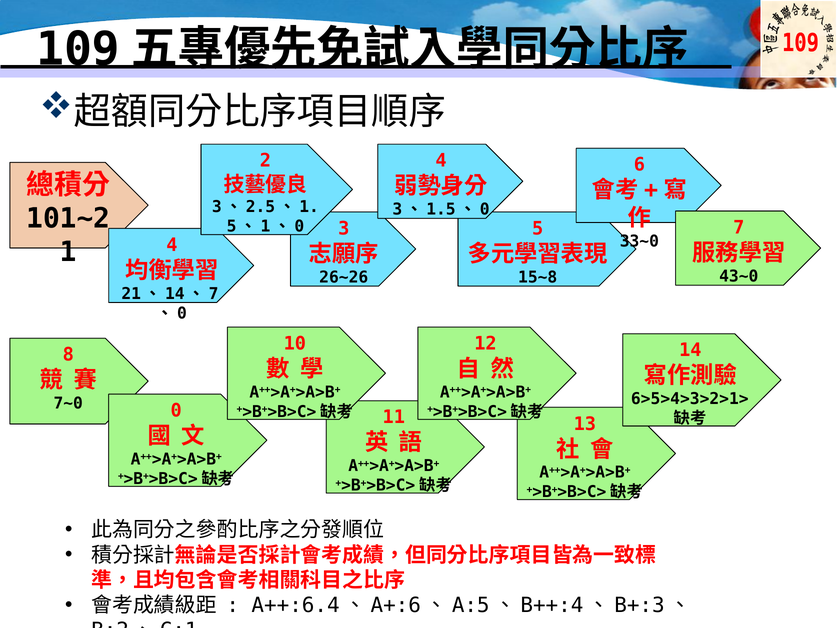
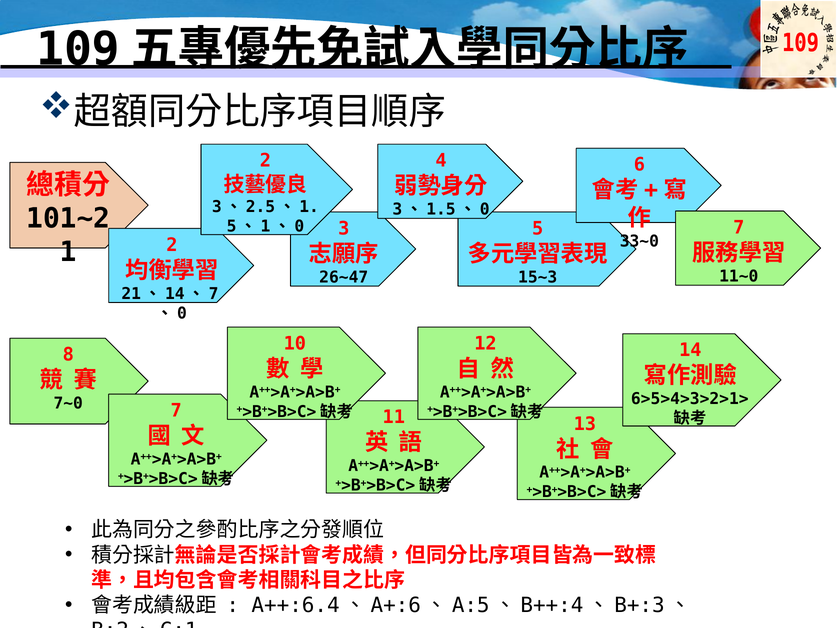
1 4: 4 -> 2 (172, 245)
43~0: 43~0 -> 11~0 (739, 276)
26~26: 26~26 -> 26~47 (344, 277)
15~8: 15~8 -> 15~3 (538, 277)
7~0 0: 0 -> 7 (176, 410)
